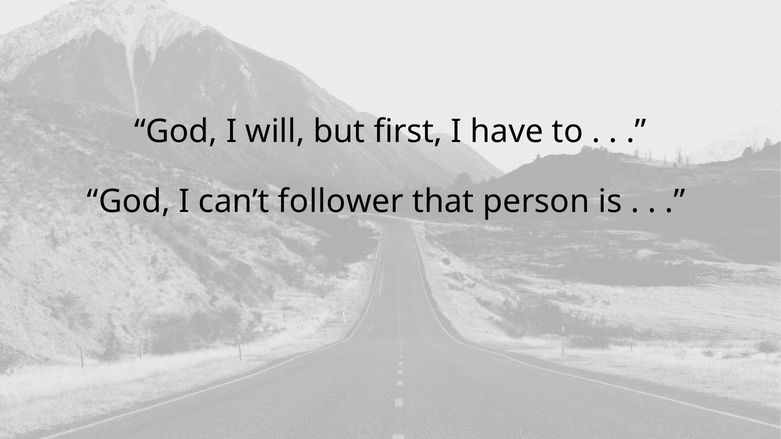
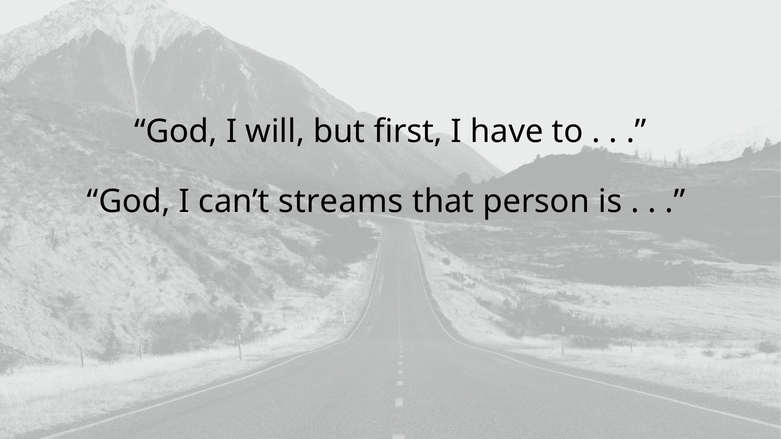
follower: follower -> streams (341, 202)
